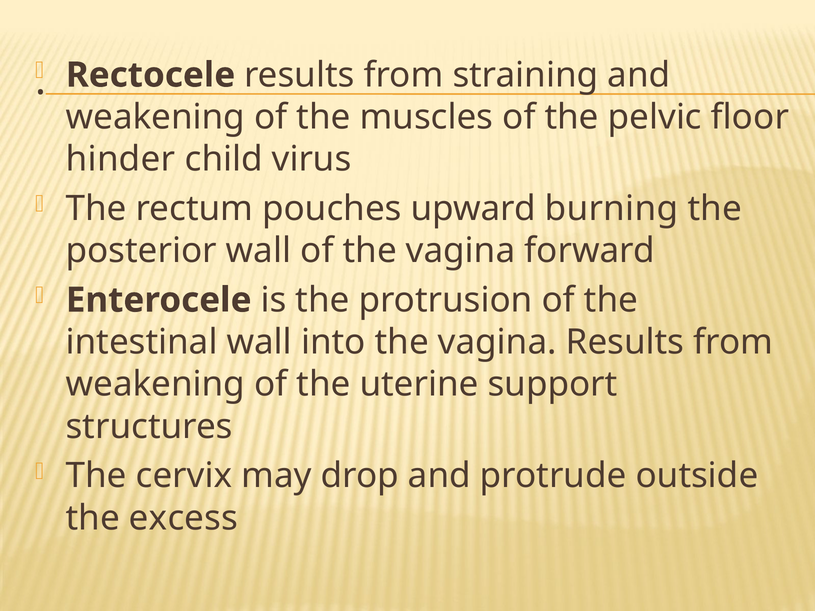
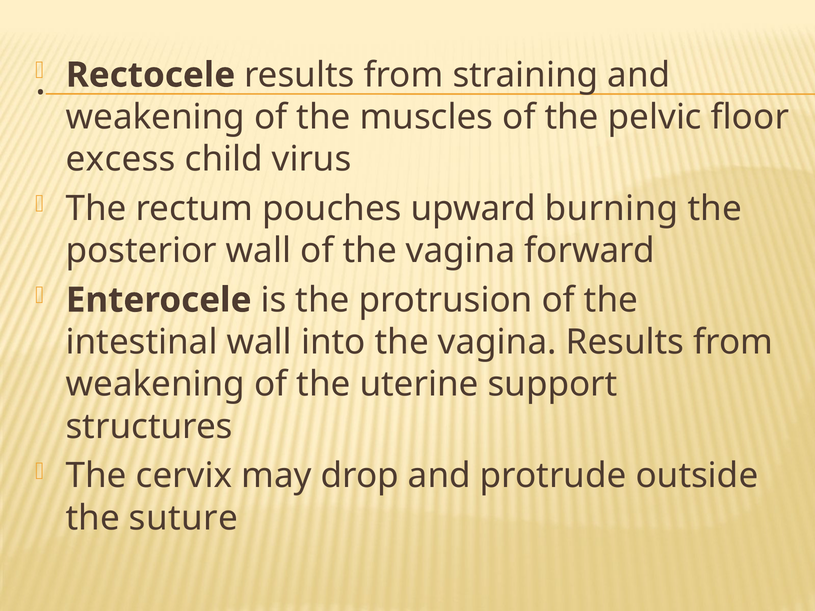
hinder: hinder -> excess (121, 159)
excess: excess -> suture (183, 518)
